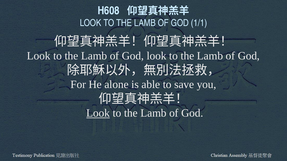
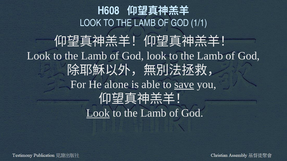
save underline: none -> present (184, 85)
